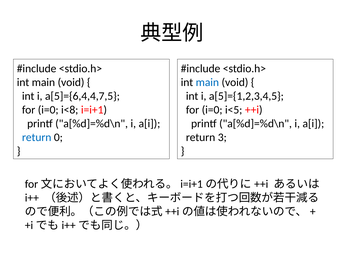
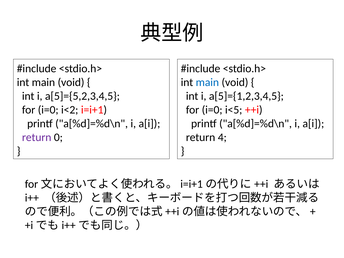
a[5]={6,4,4,7,5: a[5]={6,4,4,7,5 -> a[5]={5,2,3,4,5 (82, 96)
i<8: i<8 -> i<2 (70, 110)
return colour: blue -> purple (37, 137)
3: 3 -> 4 (222, 137)
